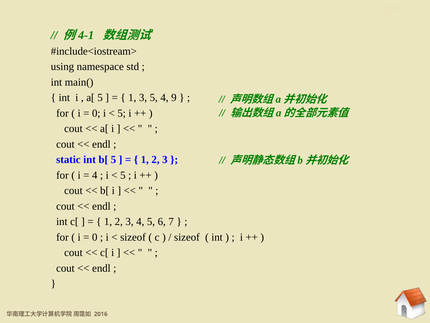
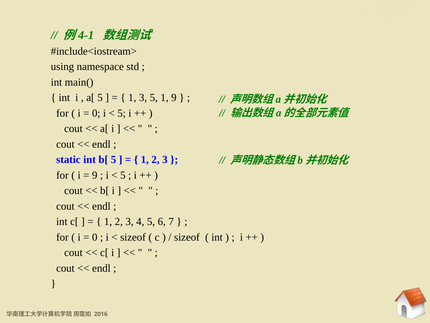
5 4: 4 -> 1 (164, 98)
4: 4 -> 9 (95, 175)
